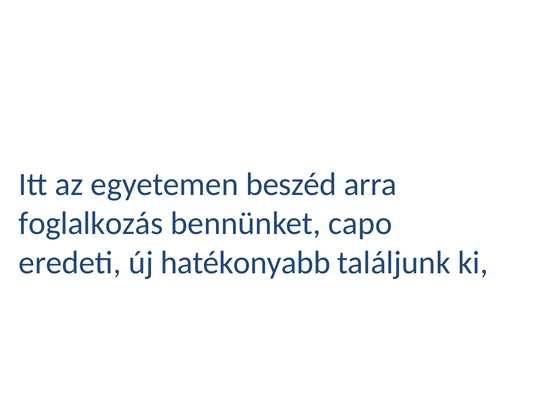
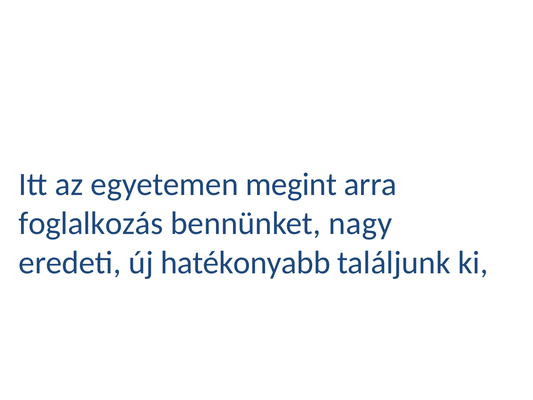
beszéd: beszéd -> megint (291, 184)
capo: capo -> nagy (360, 223)
